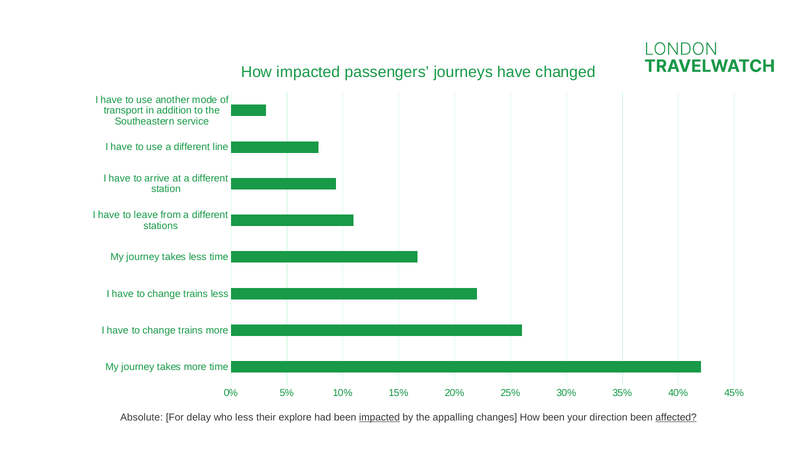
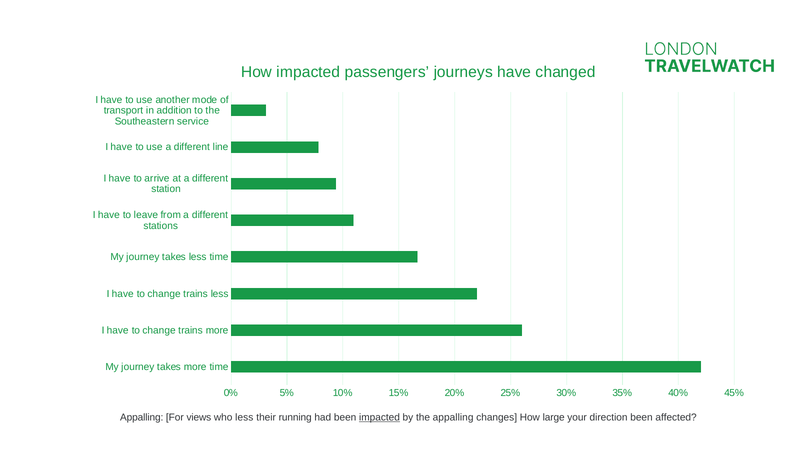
Absolute: Absolute -> Appalling (142, 417)
delay: delay -> views (199, 417)
explore: explore -> running (295, 417)
How been: been -> large (554, 417)
affected underline: present -> none (676, 417)
